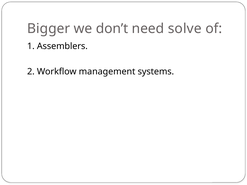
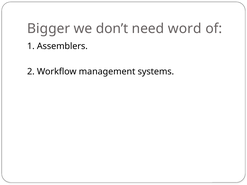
solve: solve -> word (185, 29)
